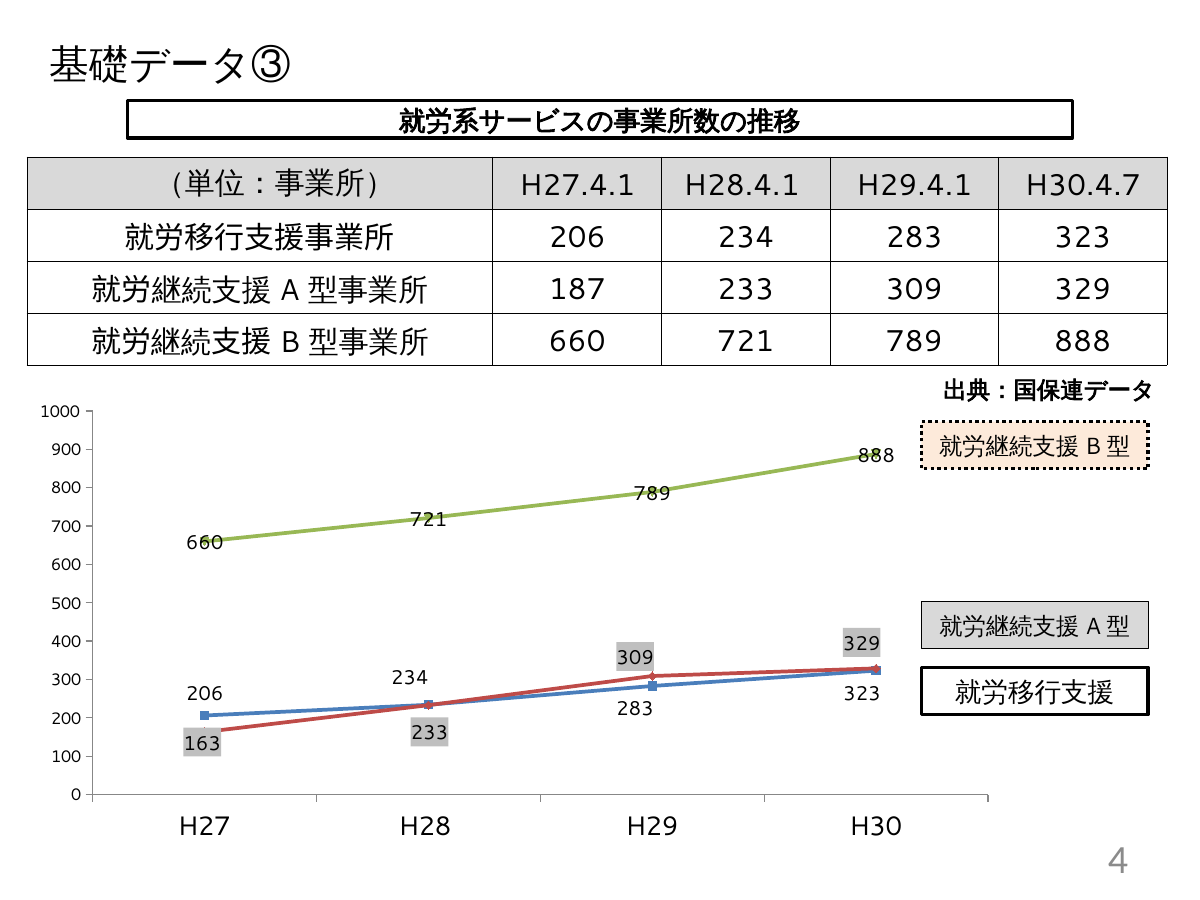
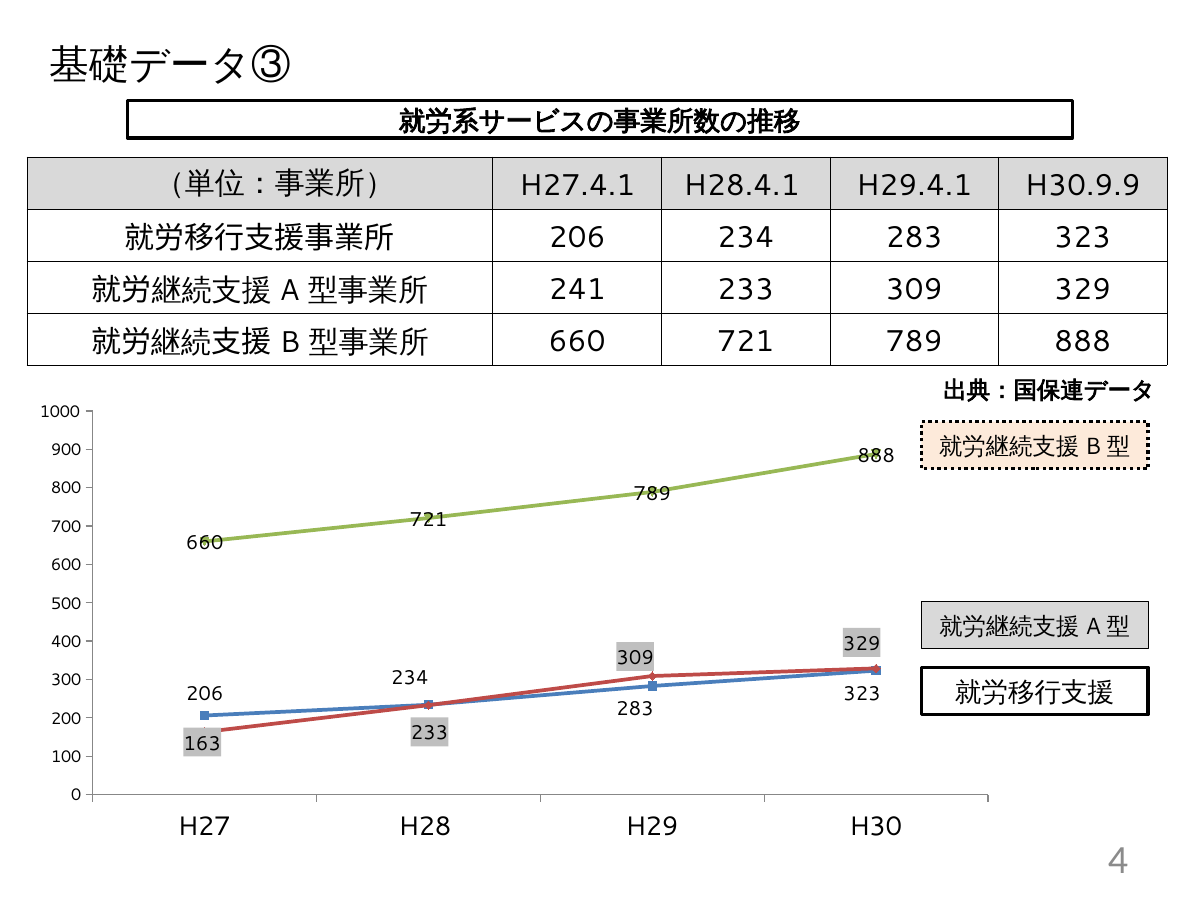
H30.4.7: H30.4.7 -> H30.9.9 (1083, 185)
187: 187 -> 241 (577, 289)
